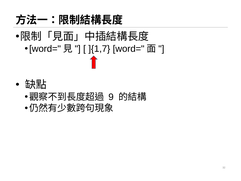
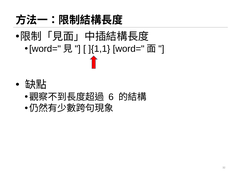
]{1,7: ]{1,7 -> ]{1,1 (99, 49)
9: 9 -> 6 (111, 97)
